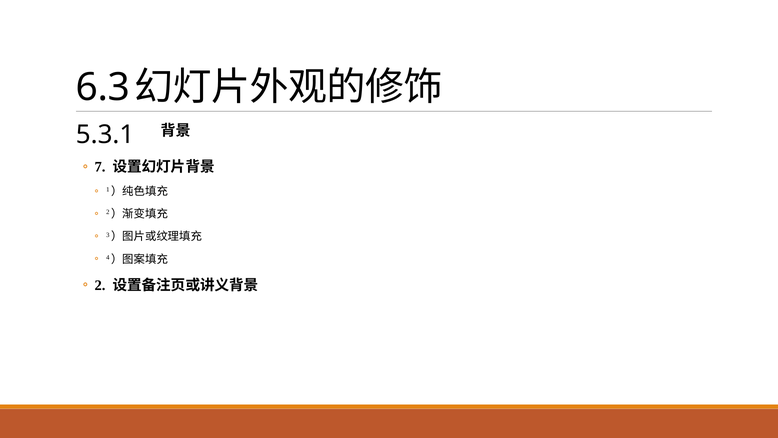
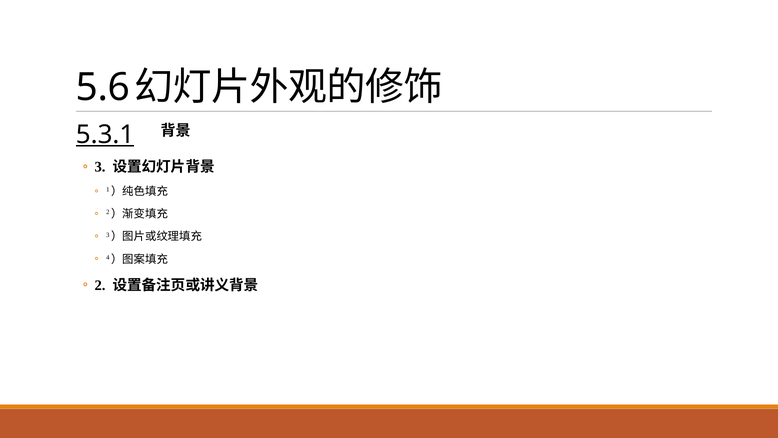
6.3: 6.3 -> 5.6 (103, 87)
5.3.1 underline: none -> present (105, 135)
7: 7 -> 3 (100, 167)
